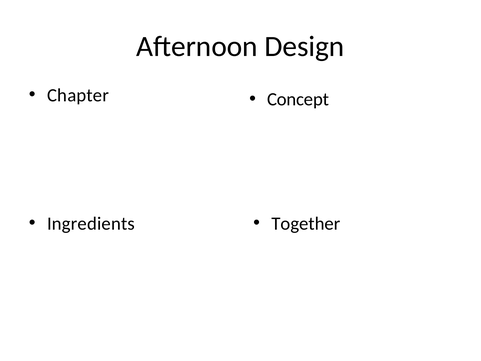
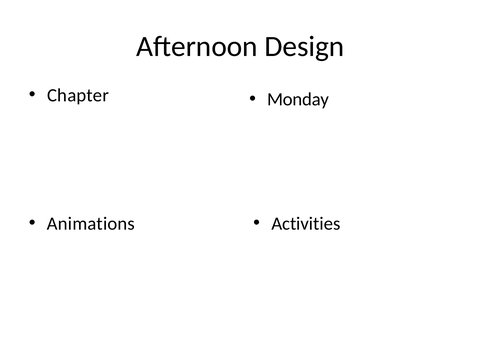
Concept: Concept -> Monday (298, 99)
Ingredients: Ingredients -> Animations (91, 223)
Together: Together -> Activities (306, 223)
